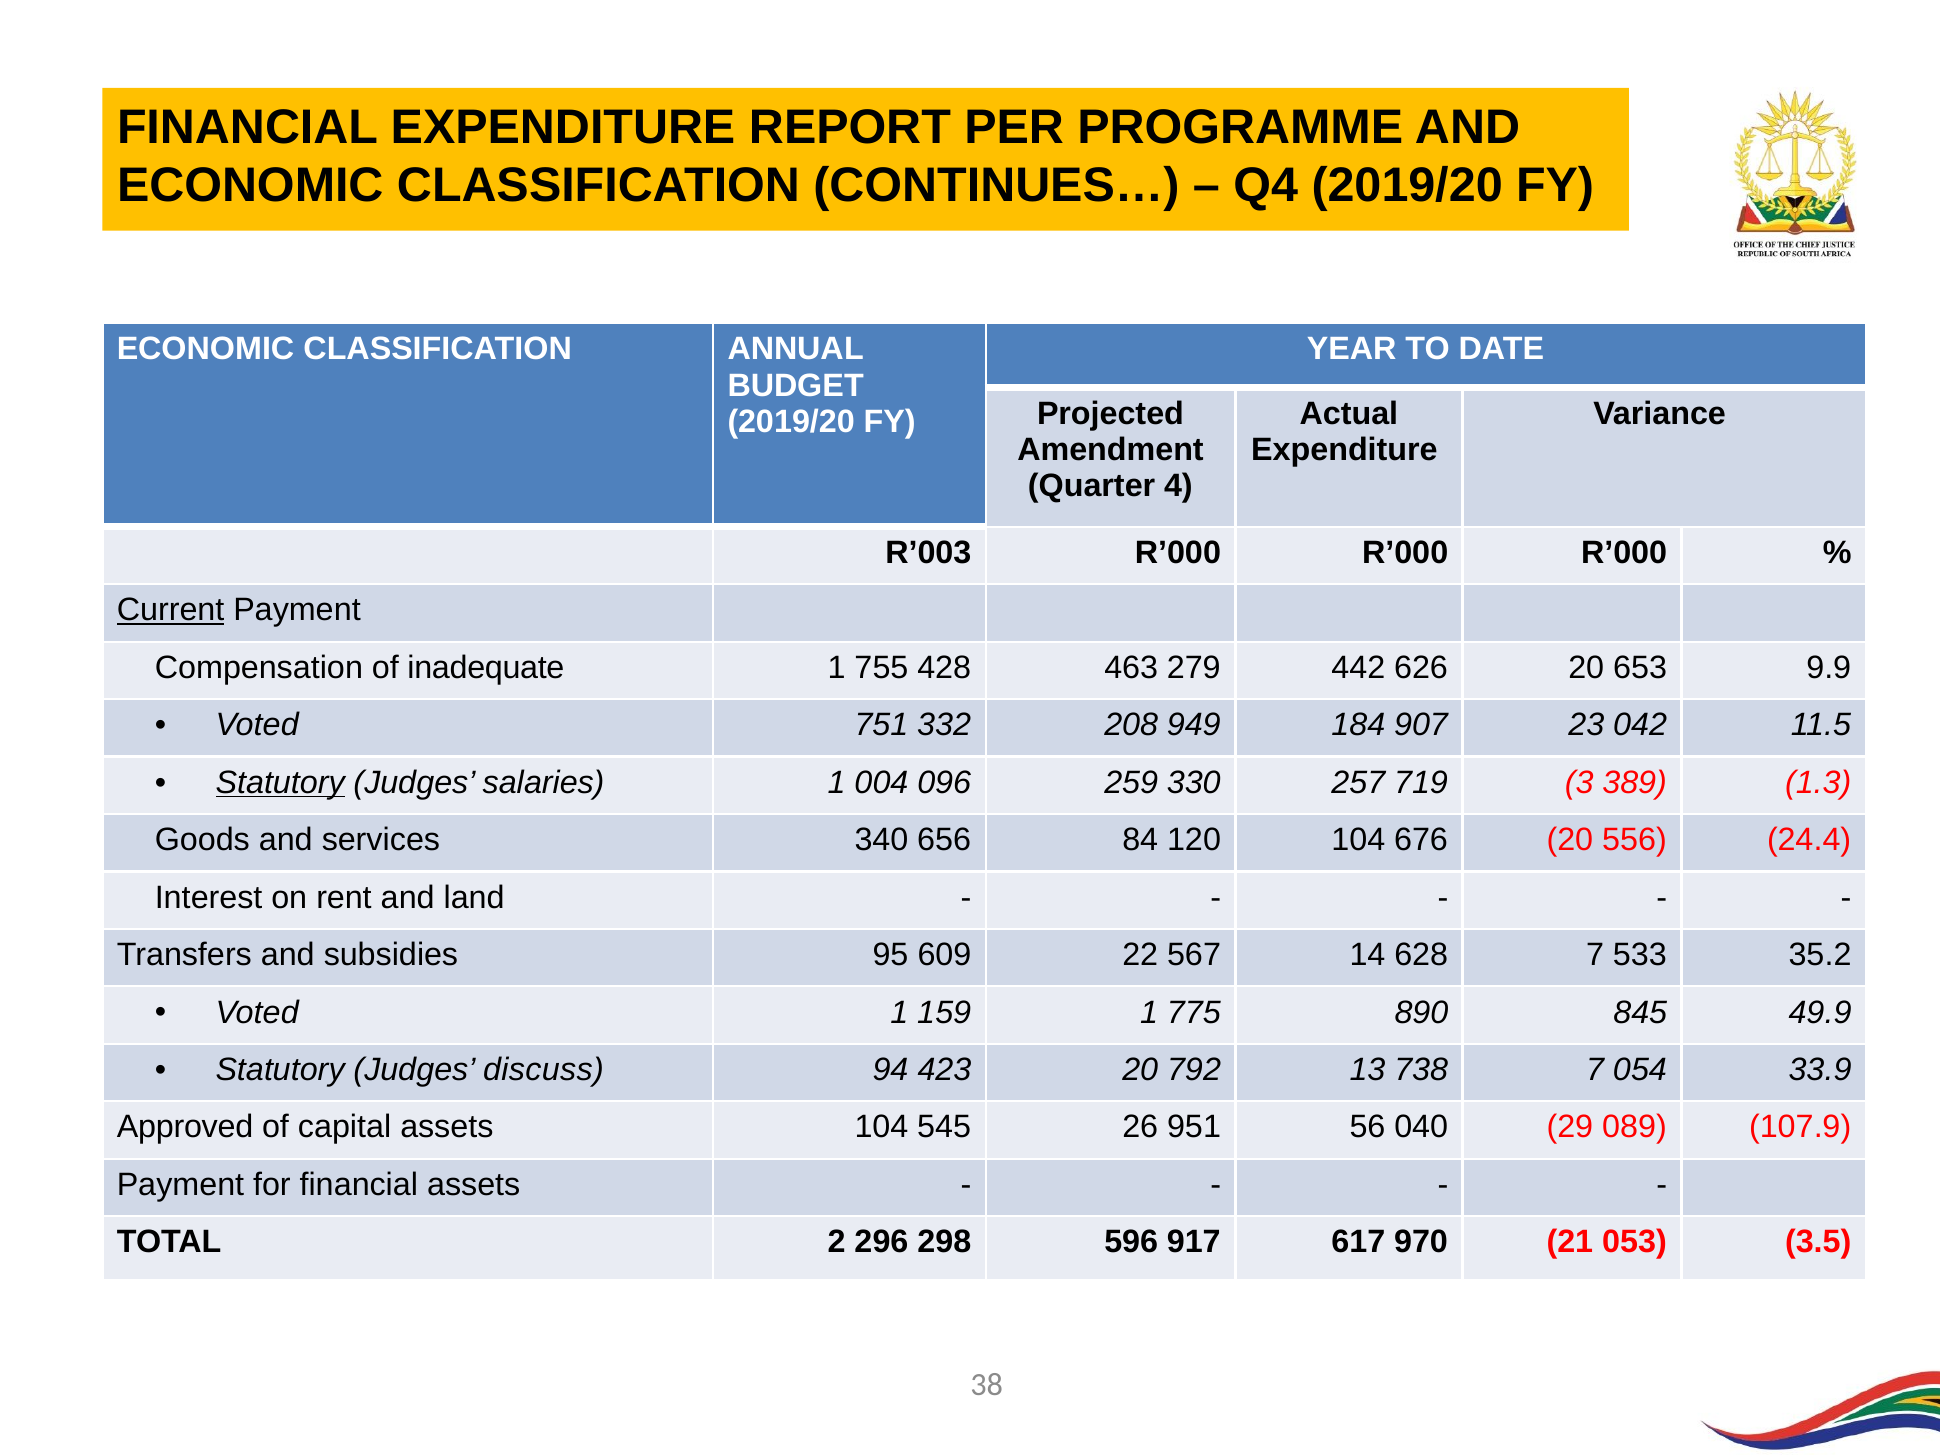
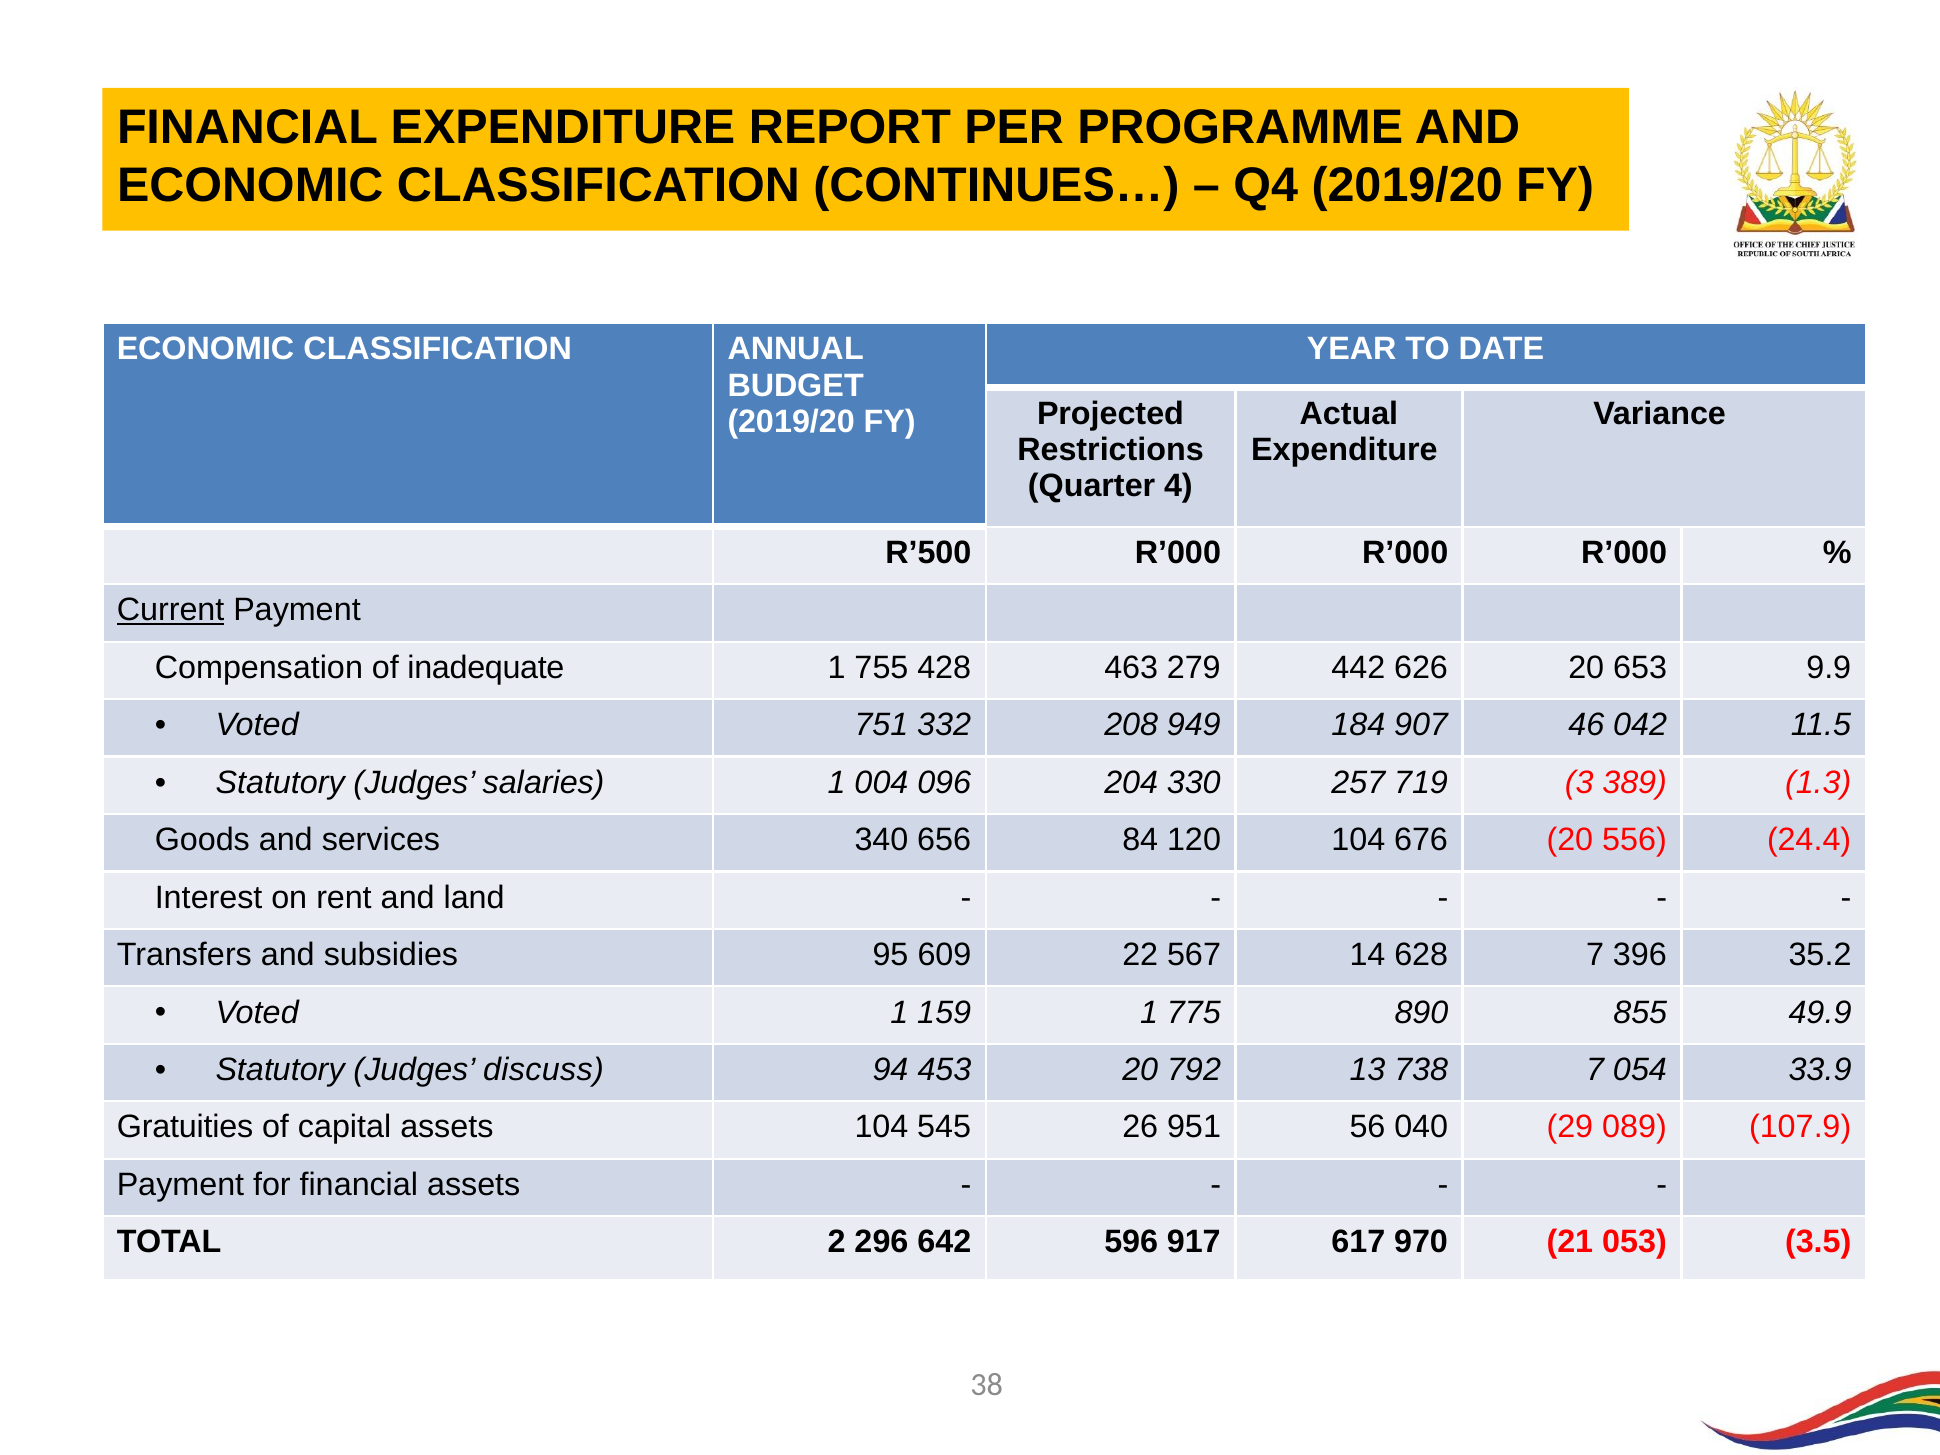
Amendment: Amendment -> Restrictions (1111, 450)
R’003: R’003 -> R’500 (928, 553)
23: 23 -> 46 (1586, 725)
Statutory underline: present -> none (280, 783)
259: 259 -> 204 (1131, 783)
533: 533 -> 396 (1640, 955)
845: 845 -> 855 (1640, 1012)
423: 423 -> 453 (944, 1070)
Approved: Approved -> Gratuities (185, 1127)
298: 298 -> 642 (944, 1242)
